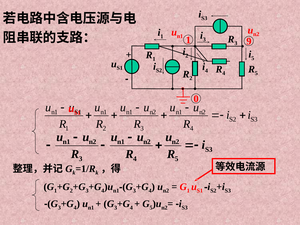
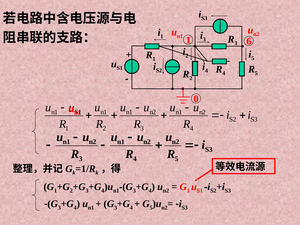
9: 9 -> 6 (249, 41)
